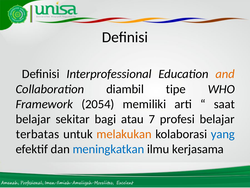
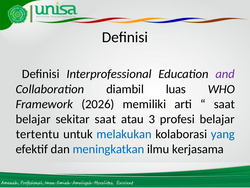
and colour: orange -> purple (225, 74)
tipe: tipe -> luas (176, 89)
2054: 2054 -> 2026 (98, 104)
sekitar bagi: bagi -> saat (105, 119)
7: 7 -> 3 (152, 119)
terbatas: terbatas -> tertentu (38, 134)
melakukan colour: orange -> blue (124, 134)
